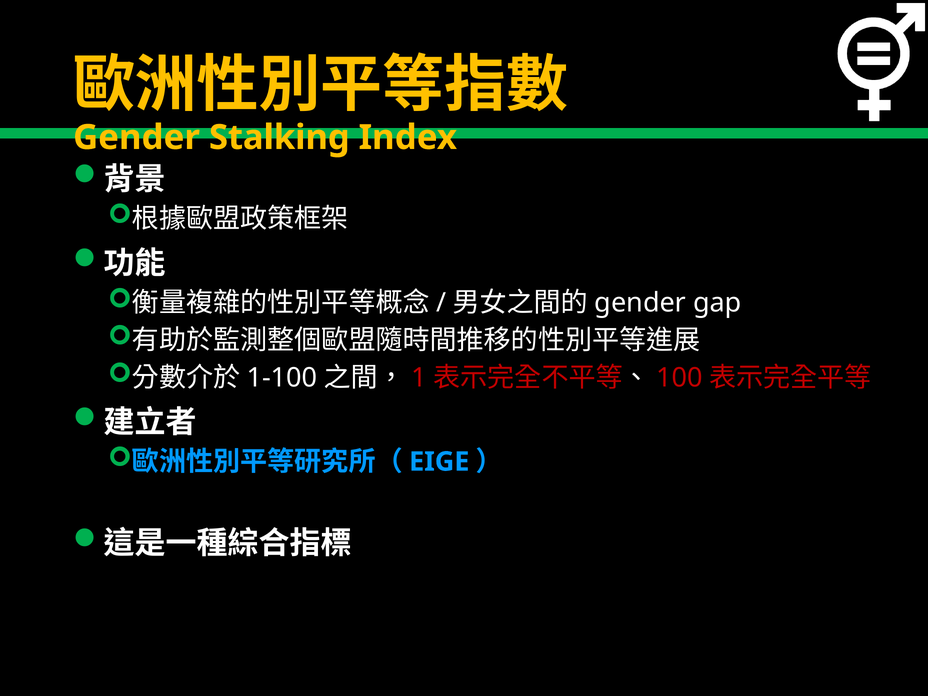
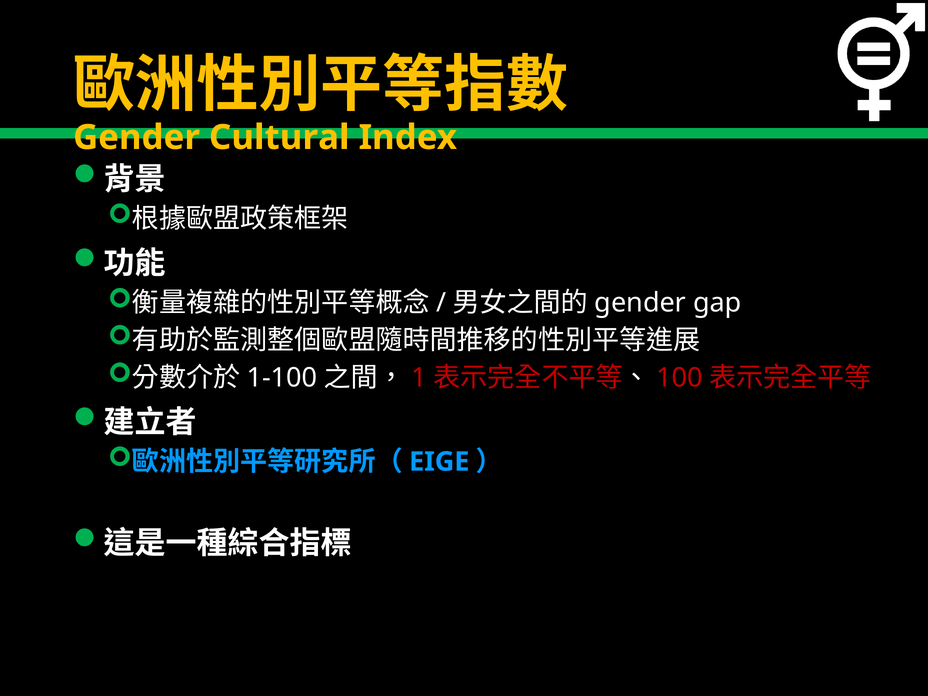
Stalking: Stalking -> Cultural (279, 138)
